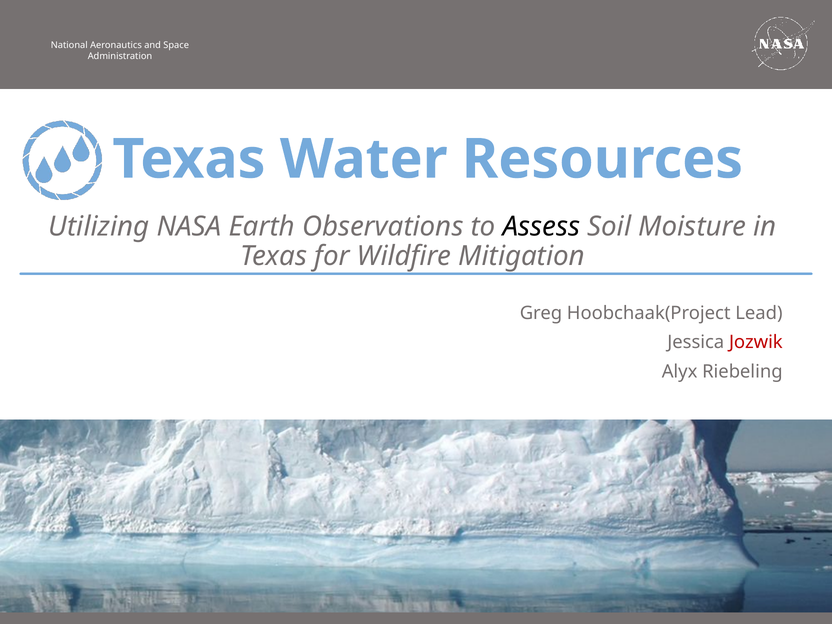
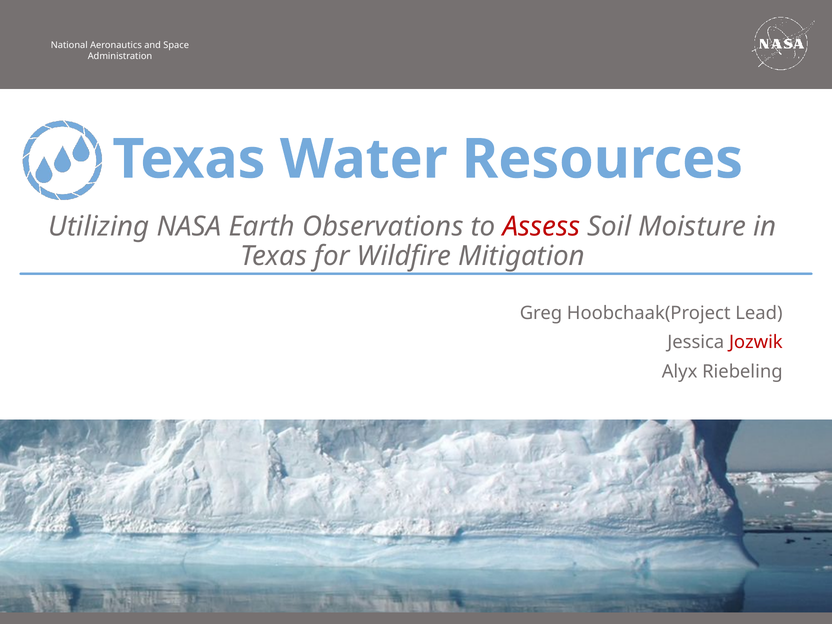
Assess colour: black -> red (541, 226)
